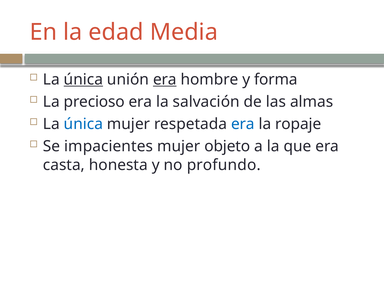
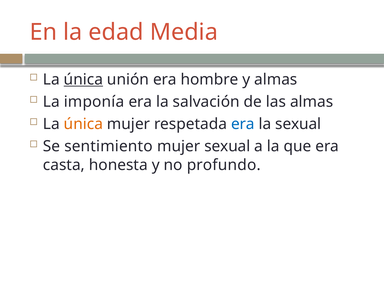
era underline: present -> none (165, 79)
y forma: forma -> almas (276, 79)
precioso: precioso -> imponía (94, 102)
única colour: blue -> orange (83, 124)
la ropaje: ropaje -> sexual (298, 124)
impacientes: impacientes -> sentimiento (109, 146)
mujer objeto: objeto -> sexual (227, 146)
